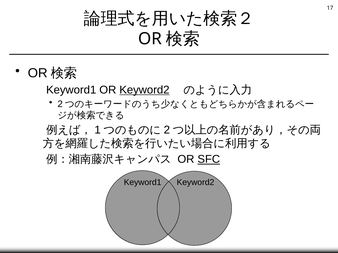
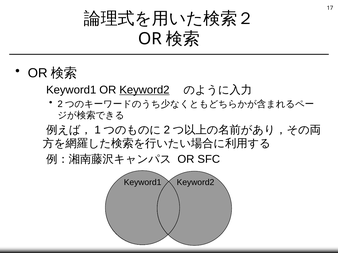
SFC underline: present -> none (209, 160)
